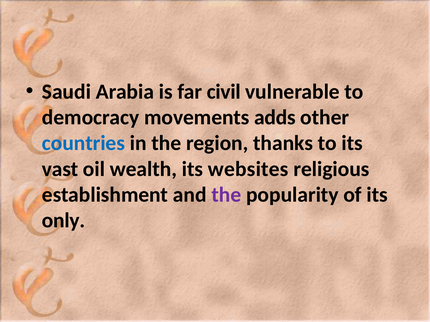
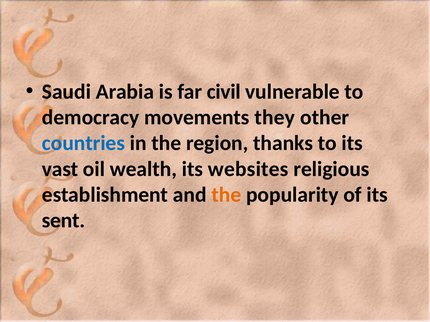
adds: adds -> they (275, 118)
the colour: purple -> orange (226, 195)
only: only -> sent (64, 221)
